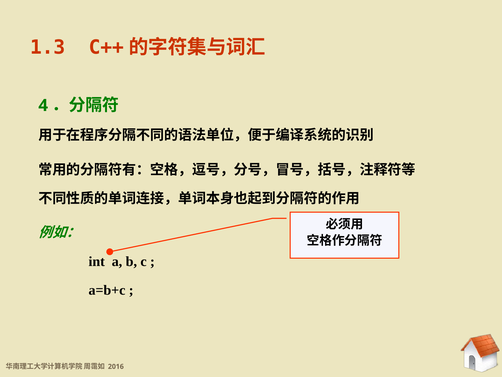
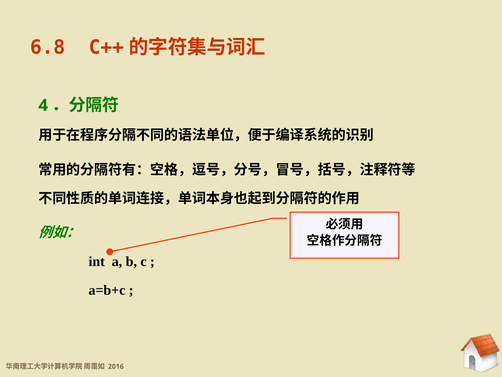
1.3: 1.3 -> 6.8 (48, 47)
